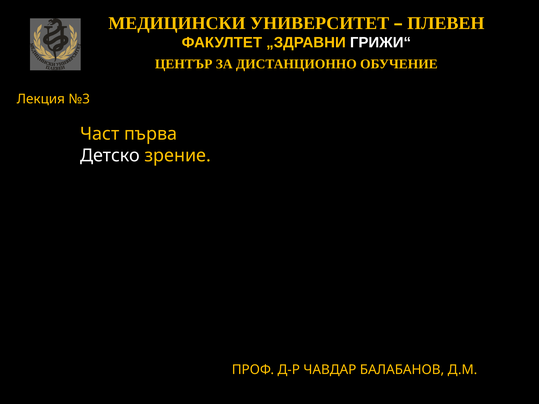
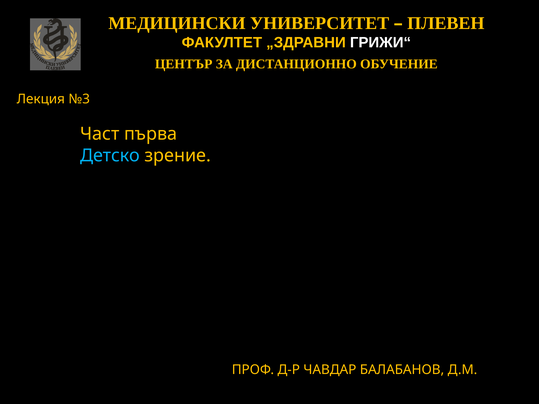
Детско colour: white -> light blue (110, 156)
